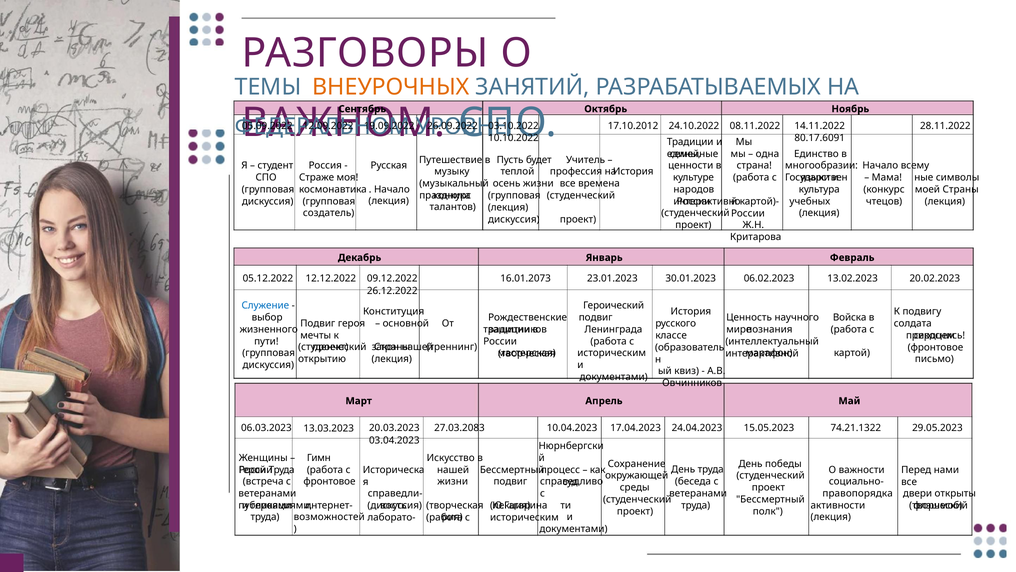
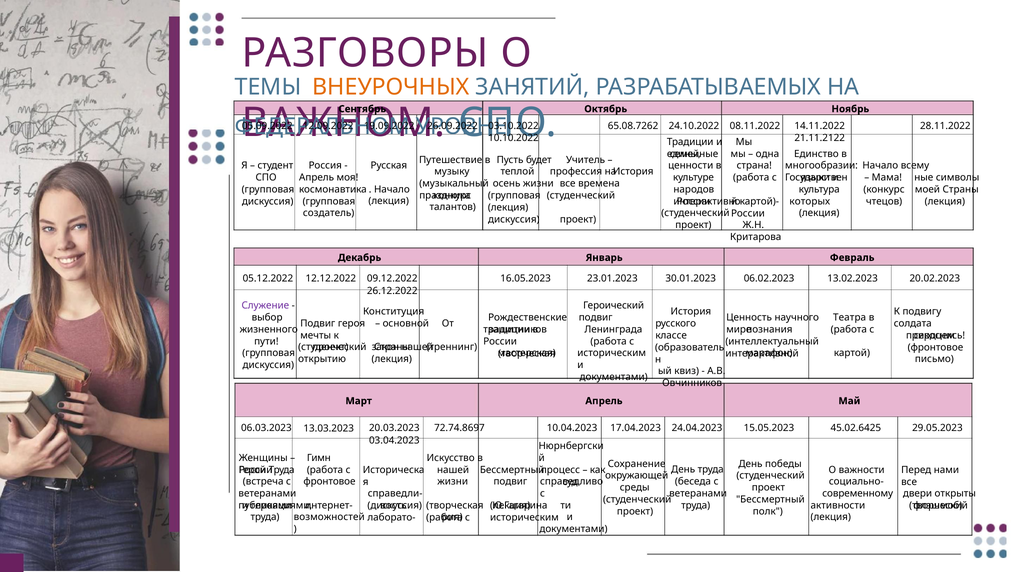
17.10.2012: 17.10.2012 -> 65.08.7262 (633, 126)
80.17.6091: 80.17.6091 -> 21.11.2122 (820, 138)
Страже: Страже -> Апрель (317, 177)
учебных: учебных -> которых (810, 201)
16.01.2073: 16.01.2073 -> 16.05.2023 (526, 278)
Служение colour: blue -> purple (265, 305)
Войска: Войска -> Театра (850, 317)
27.03.2083: 27.03.2083 -> 72.74.8697 (459, 428)
74.21.1322: 74.21.1322 -> 45.02.6425 (856, 428)
правопорядка: правопорядка -> современному (858, 493)
